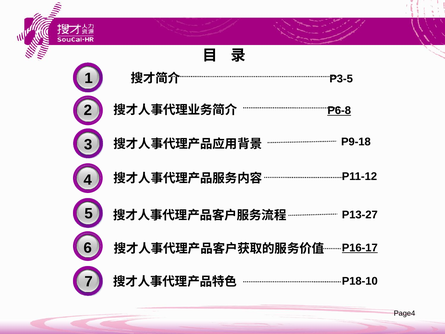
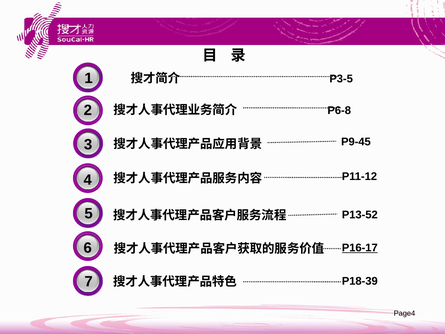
P6-8 underline: present -> none (339, 110)
P9-18: P9-18 -> P9-45 (356, 142)
P13-27: P13-27 -> P13-52 (360, 215)
P18-10: P18-10 -> P18-39 (360, 281)
